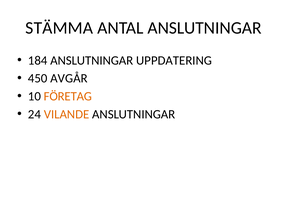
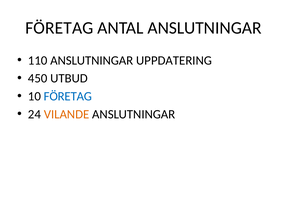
STÄMMA: STÄMMA -> FÖRETAG (59, 28)
184: 184 -> 110 (38, 60)
AVGÅR: AVGÅR -> UTBUD (69, 78)
FÖRETAG colour: orange -> blue (68, 96)
